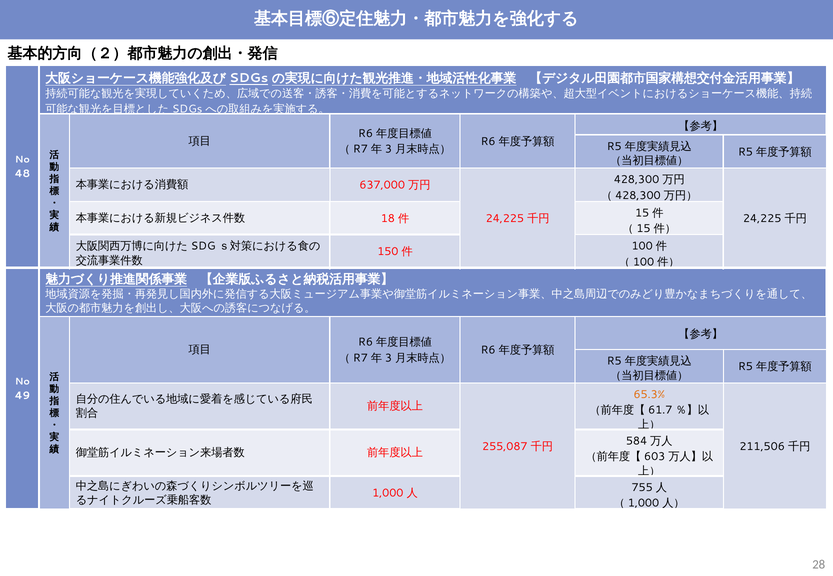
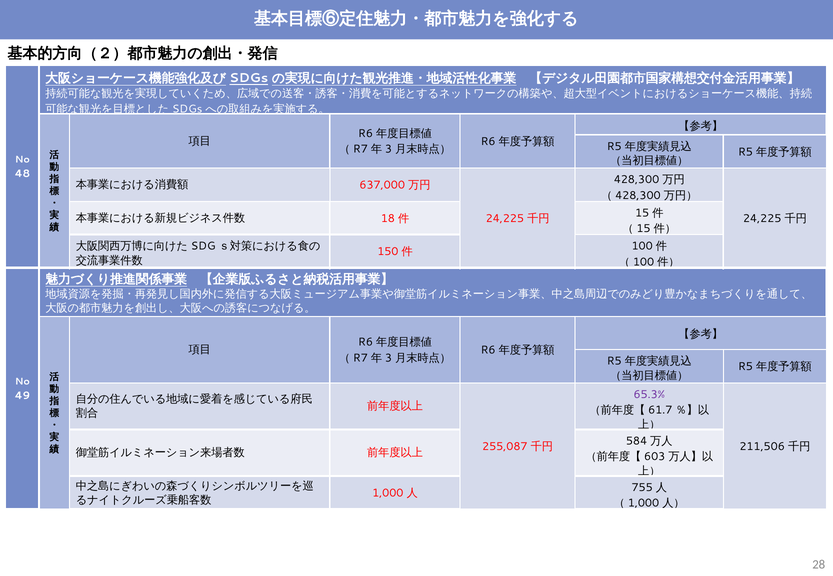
65.3% colour: orange -> purple (649, 395)
